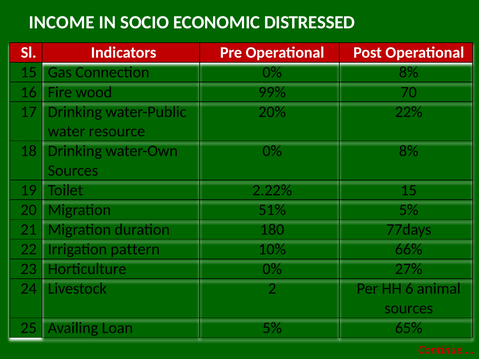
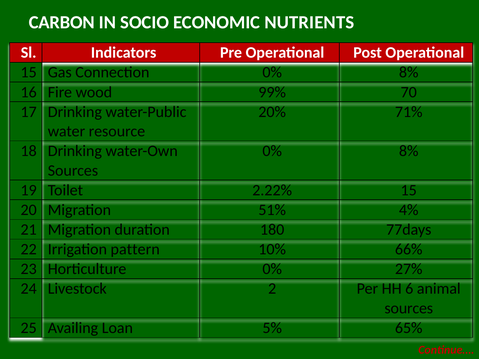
INCOME: INCOME -> CARBON (62, 22)
DISTRESSED: DISTRESSED -> NUTRIENTS (309, 22)
22%: 22% -> 71% (409, 112)
51% 5%: 5% -> 4% (409, 210)
